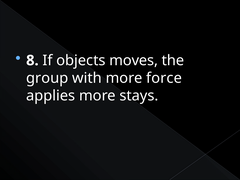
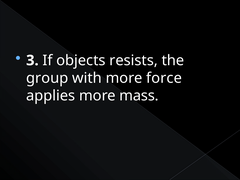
8: 8 -> 3 (32, 60)
moves: moves -> resists (134, 60)
stays: stays -> mass (139, 96)
